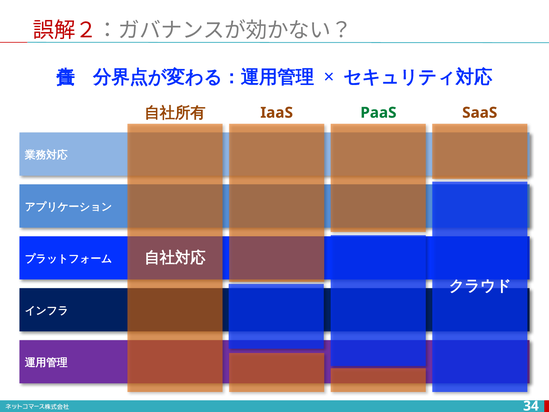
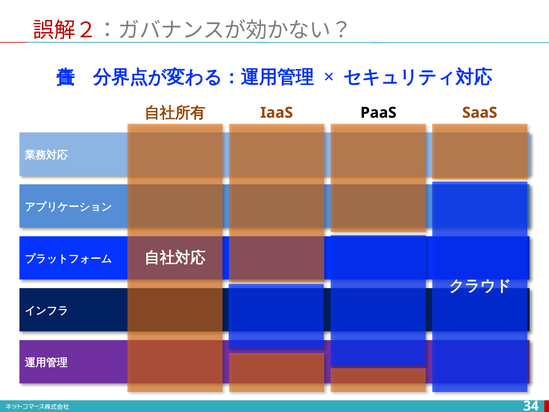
PaaS colour: green -> black (378, 113)
